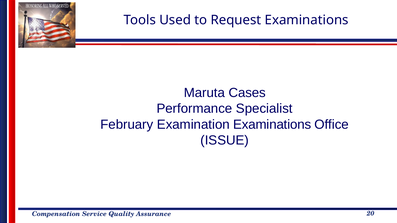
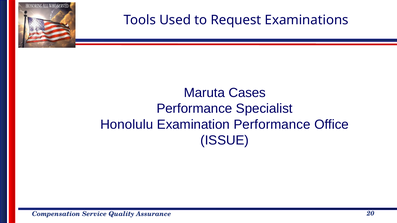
February: February -> Honolulu (127, 125)
Examination Examinations: Examinations -> Performance (272, 125)
